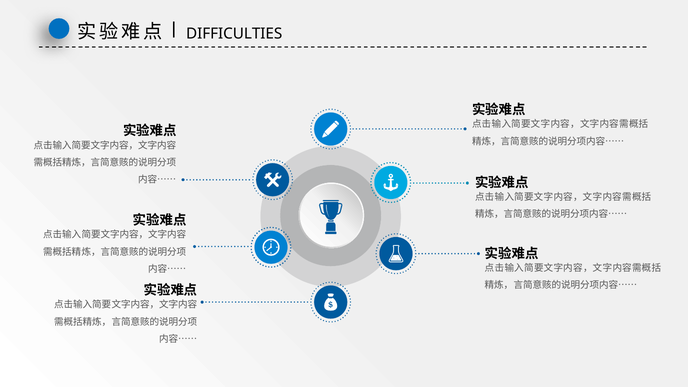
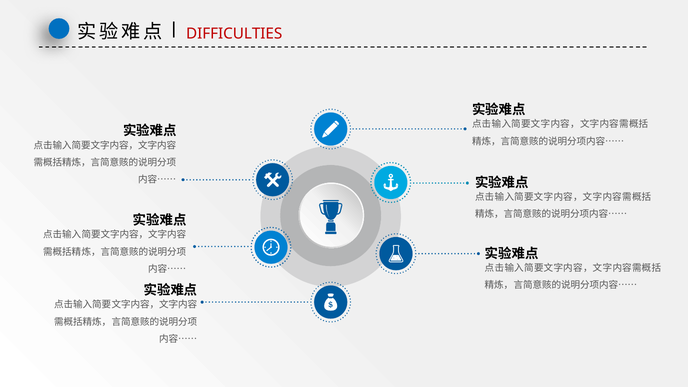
DIFFICULTIES colour: black -> red (234, 34)
